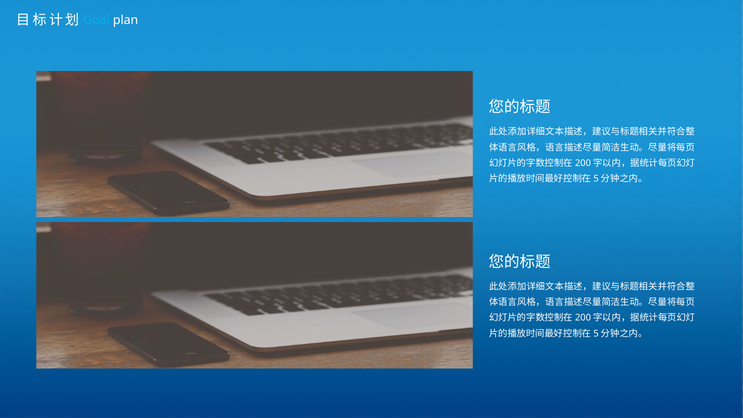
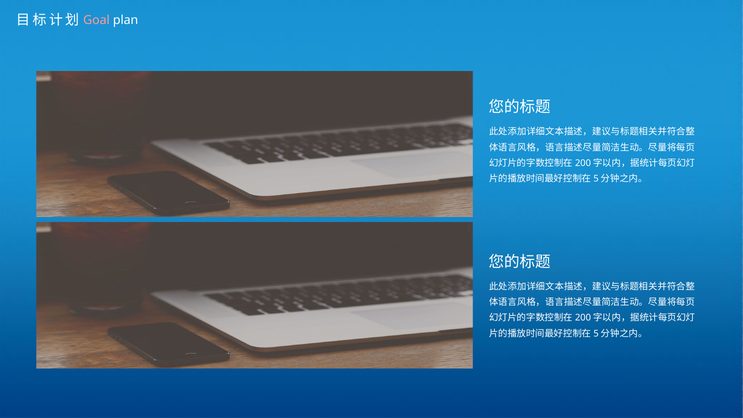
Goal colour: light blue -> pink (96, 20)
